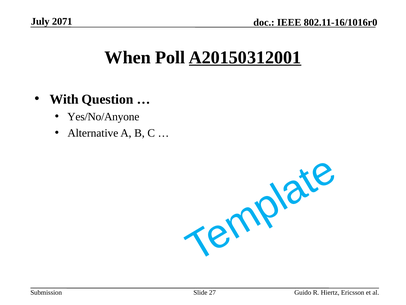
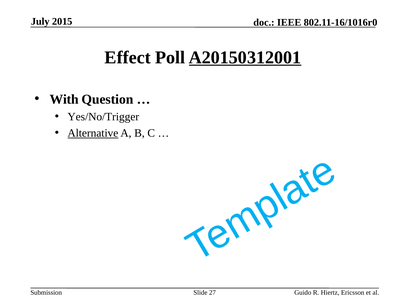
2071: 2071 -> 2015 (62, 22)
When: When -> Effect (128, 57)
Yes/No/Anyone: Yes/No/Anyone -> Yes/No/Trigger (103, 117)
Alternative underline: none -> present (93, 133)
